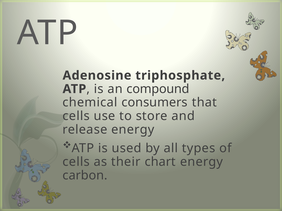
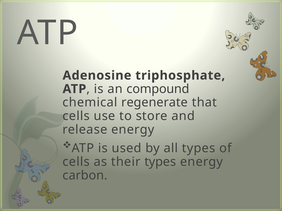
consumers: consumers -> regenerate (155, 103)
their chart: chart -> types (160, 162)
